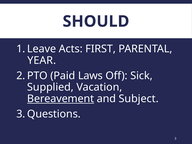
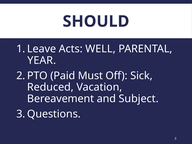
FIRST: FIRST -> WELL (100, 49)
Laws: Laws -> Must (90, 76)
Supplied: Supplied -> Reduced (50, 87)
Bereavement underline: present -> none (61, 99)
